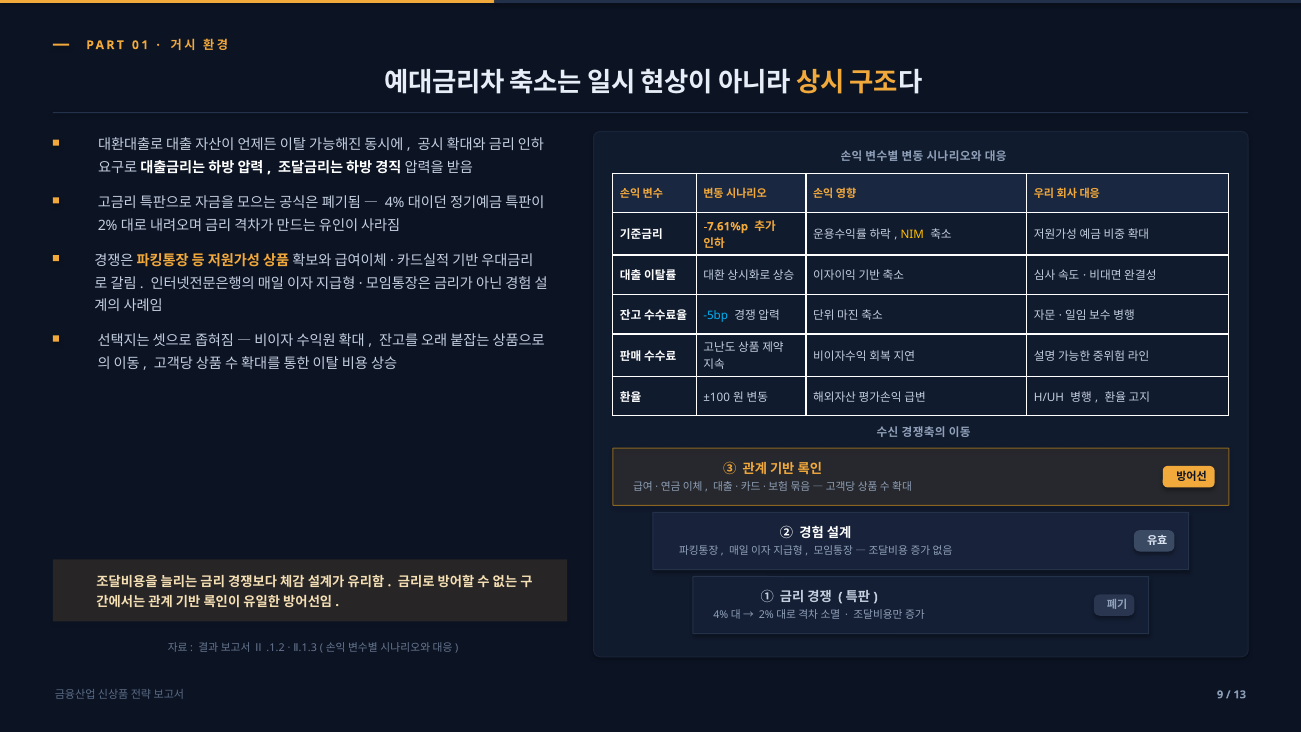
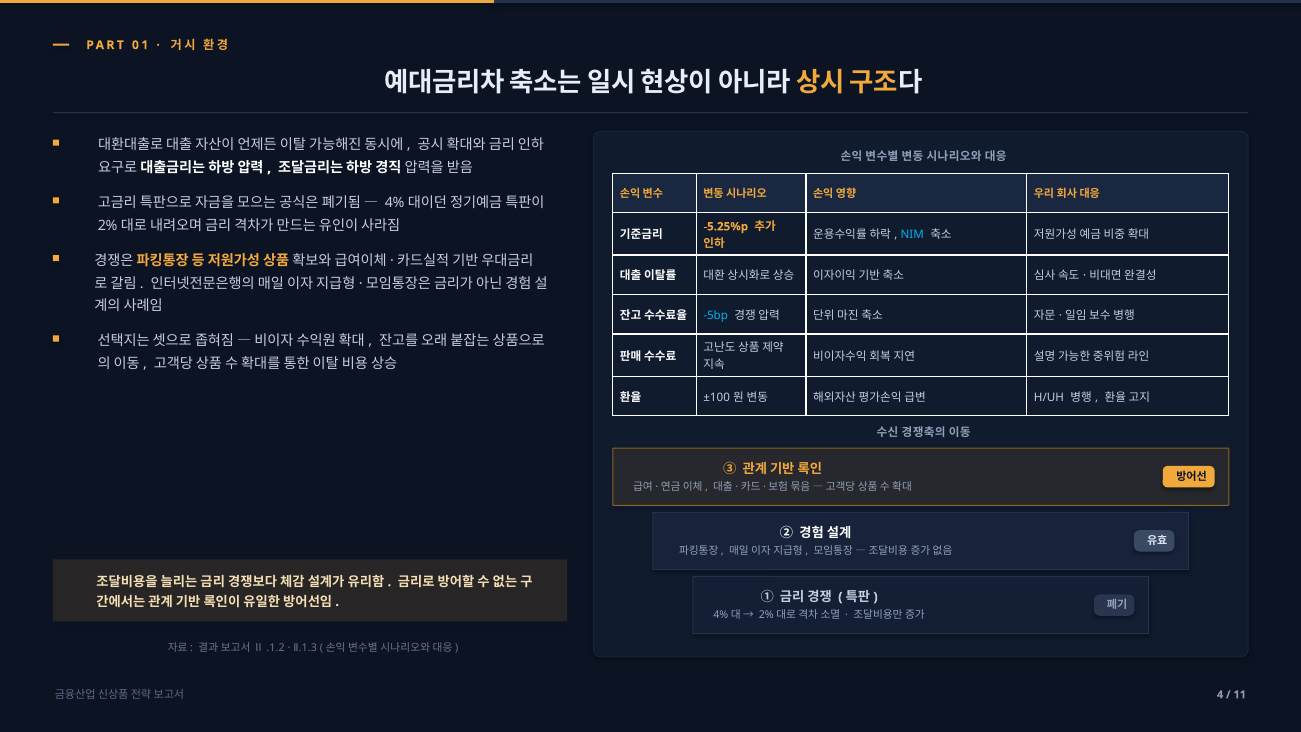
-7.61%p: -7.61%p -> -5.25%p (726, 227)
NIM colour: yellow -> light blue (912, 235)
9: 9 -> 4 (1220, 695)
13: 13 -> 11 (1240, 695)
